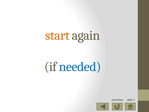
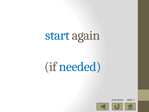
start colour: orange -> blue (57, 35)
